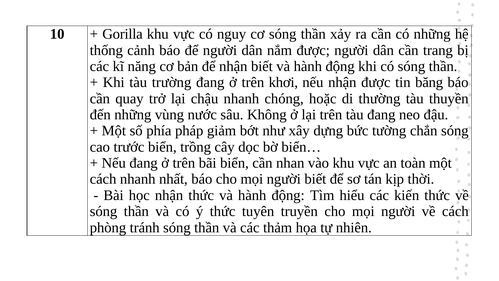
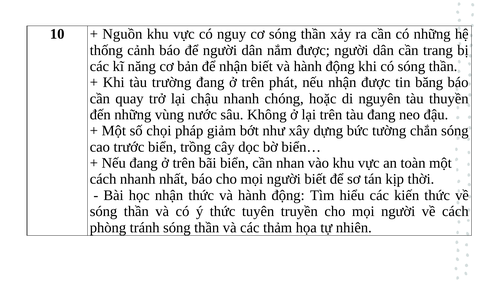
Gorilla: Gorilla -> Nguồn (122, 34)
khơi: khơi -> phát (283, 82)
thường: thường -> nguyên (380, 98)
phía: phía -> chọi (159, 131)
